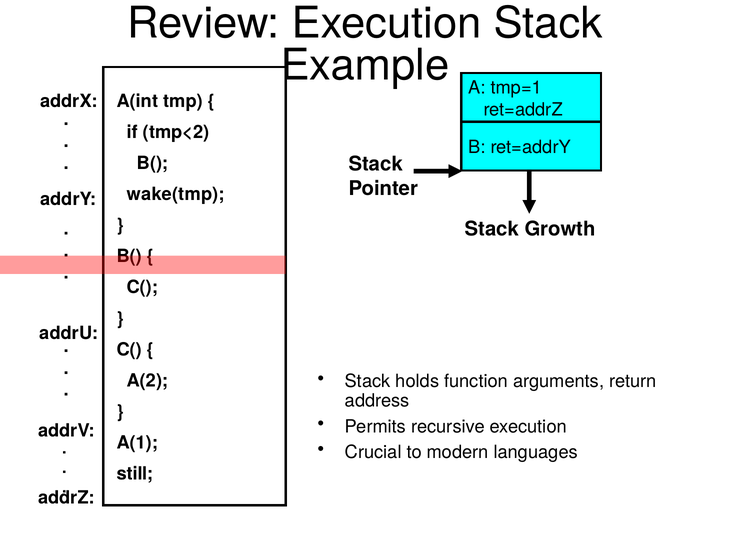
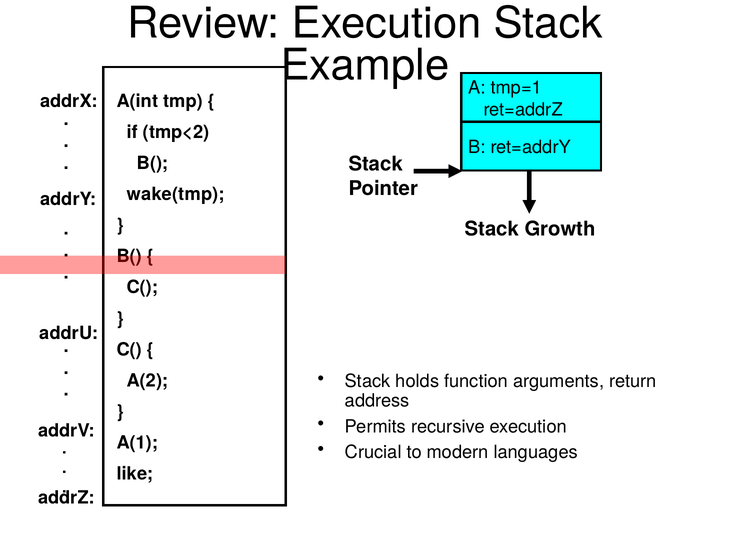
still: still -> like (135, 473)
